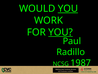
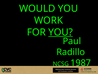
YOU underline: present -> none (68, 9)
